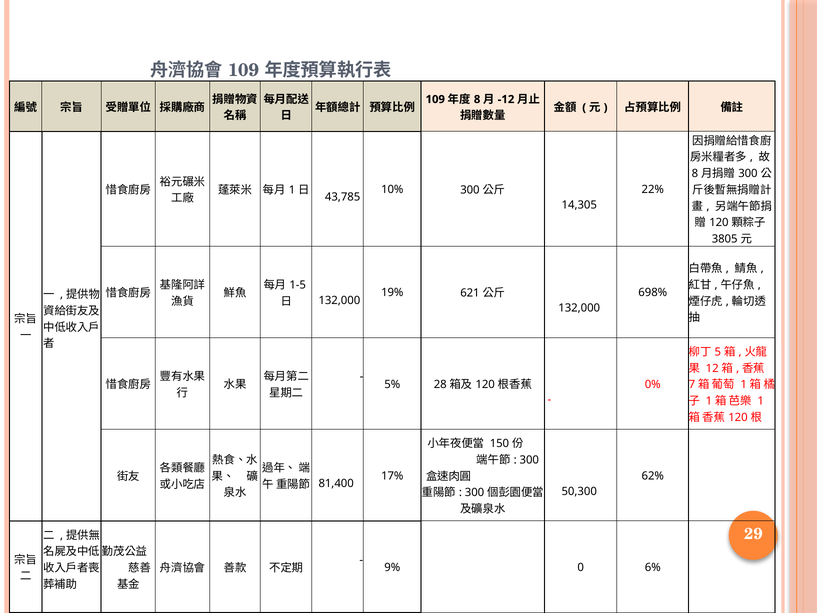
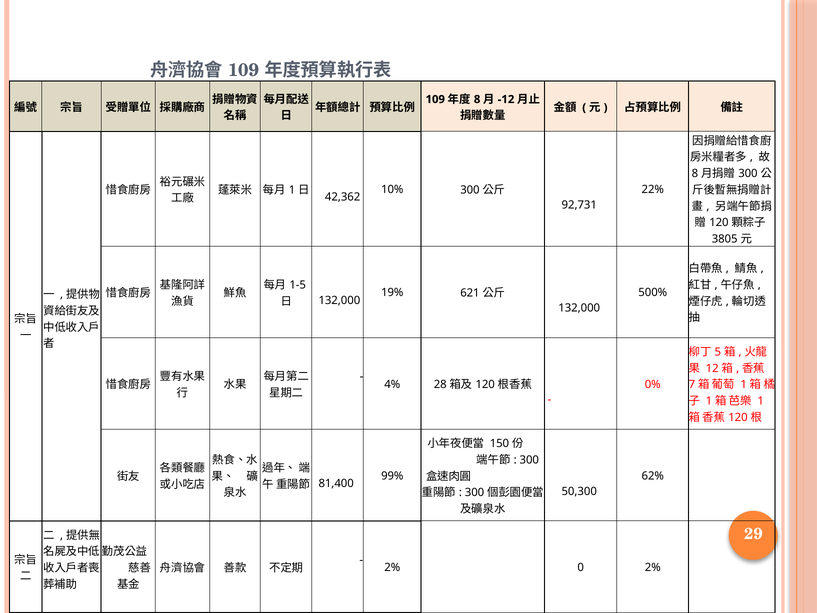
43,785: 43,785 -> 42,362 (343, 197)
14,305: 14,305 -> 92,731 (579, 205)
698%: 698% -> 500% (653, 293)
5%: 5% -> 4% (392, 384)
17%: 17% -> 99% (392, 476)
9%: 9% -> 2% (392, 567)
0 6%: 6% -> 2% (653, 567)
